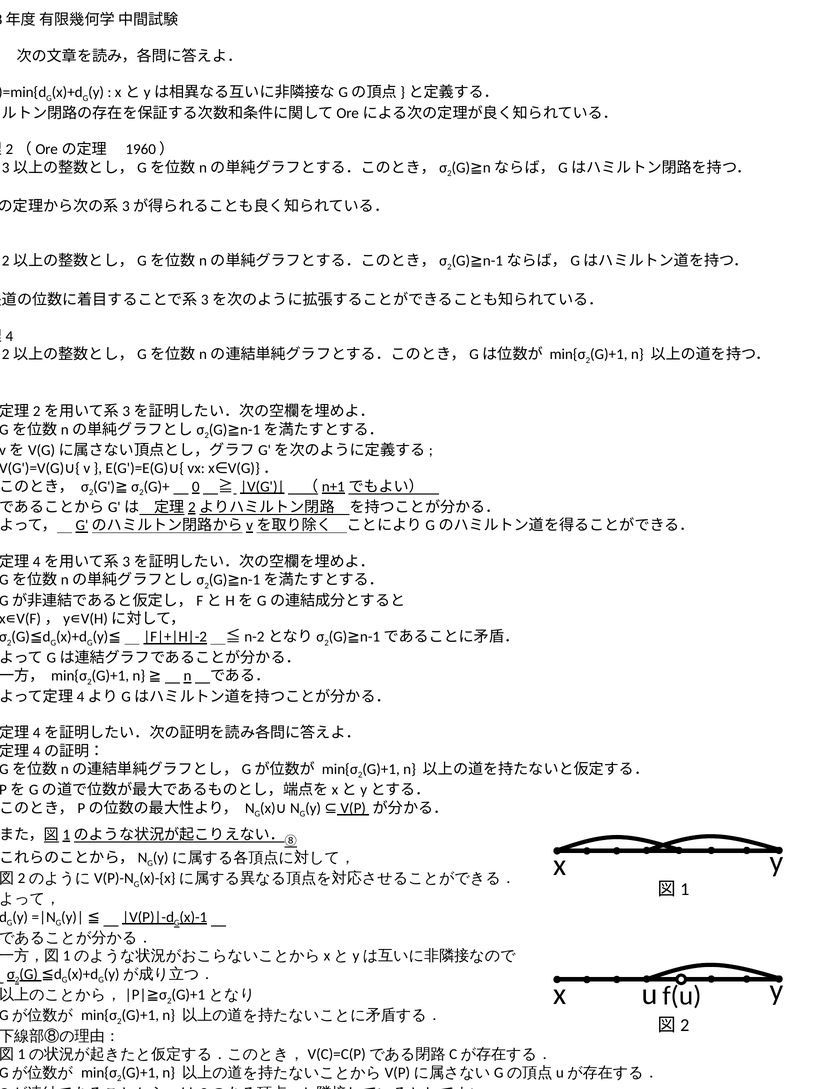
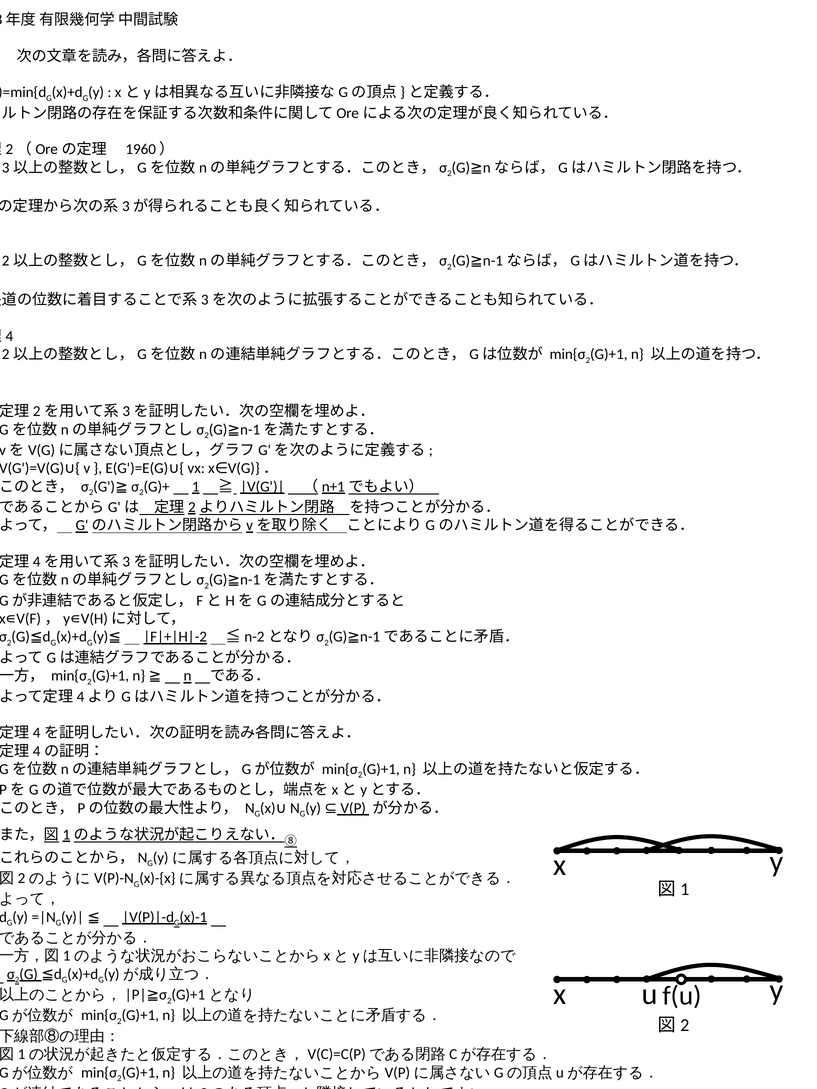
0: 0 -> 1 (196, 487)
